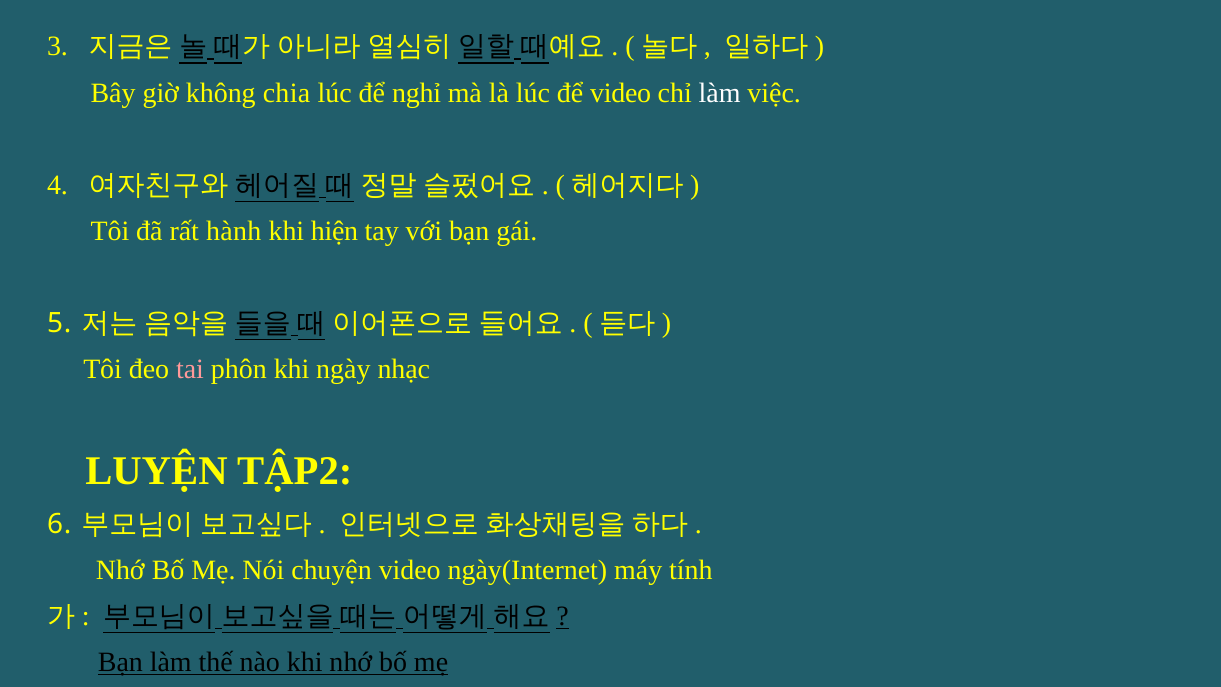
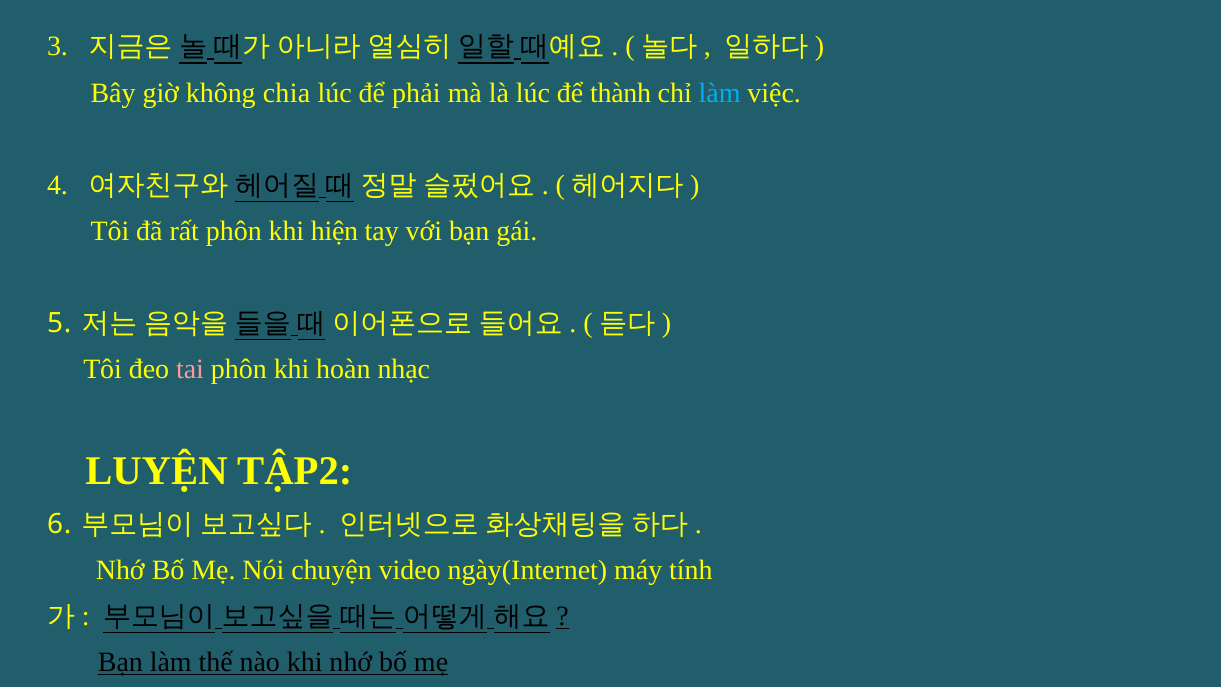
nghỉ: nghỉ -> phải (416, 93)
để video: video -> thành (621, 93)
làm colour: white -> light blue (720, 93)
rất hành: hành -> phôn (234, 231)
ngày: ngày -> hoàn (343, 369)
